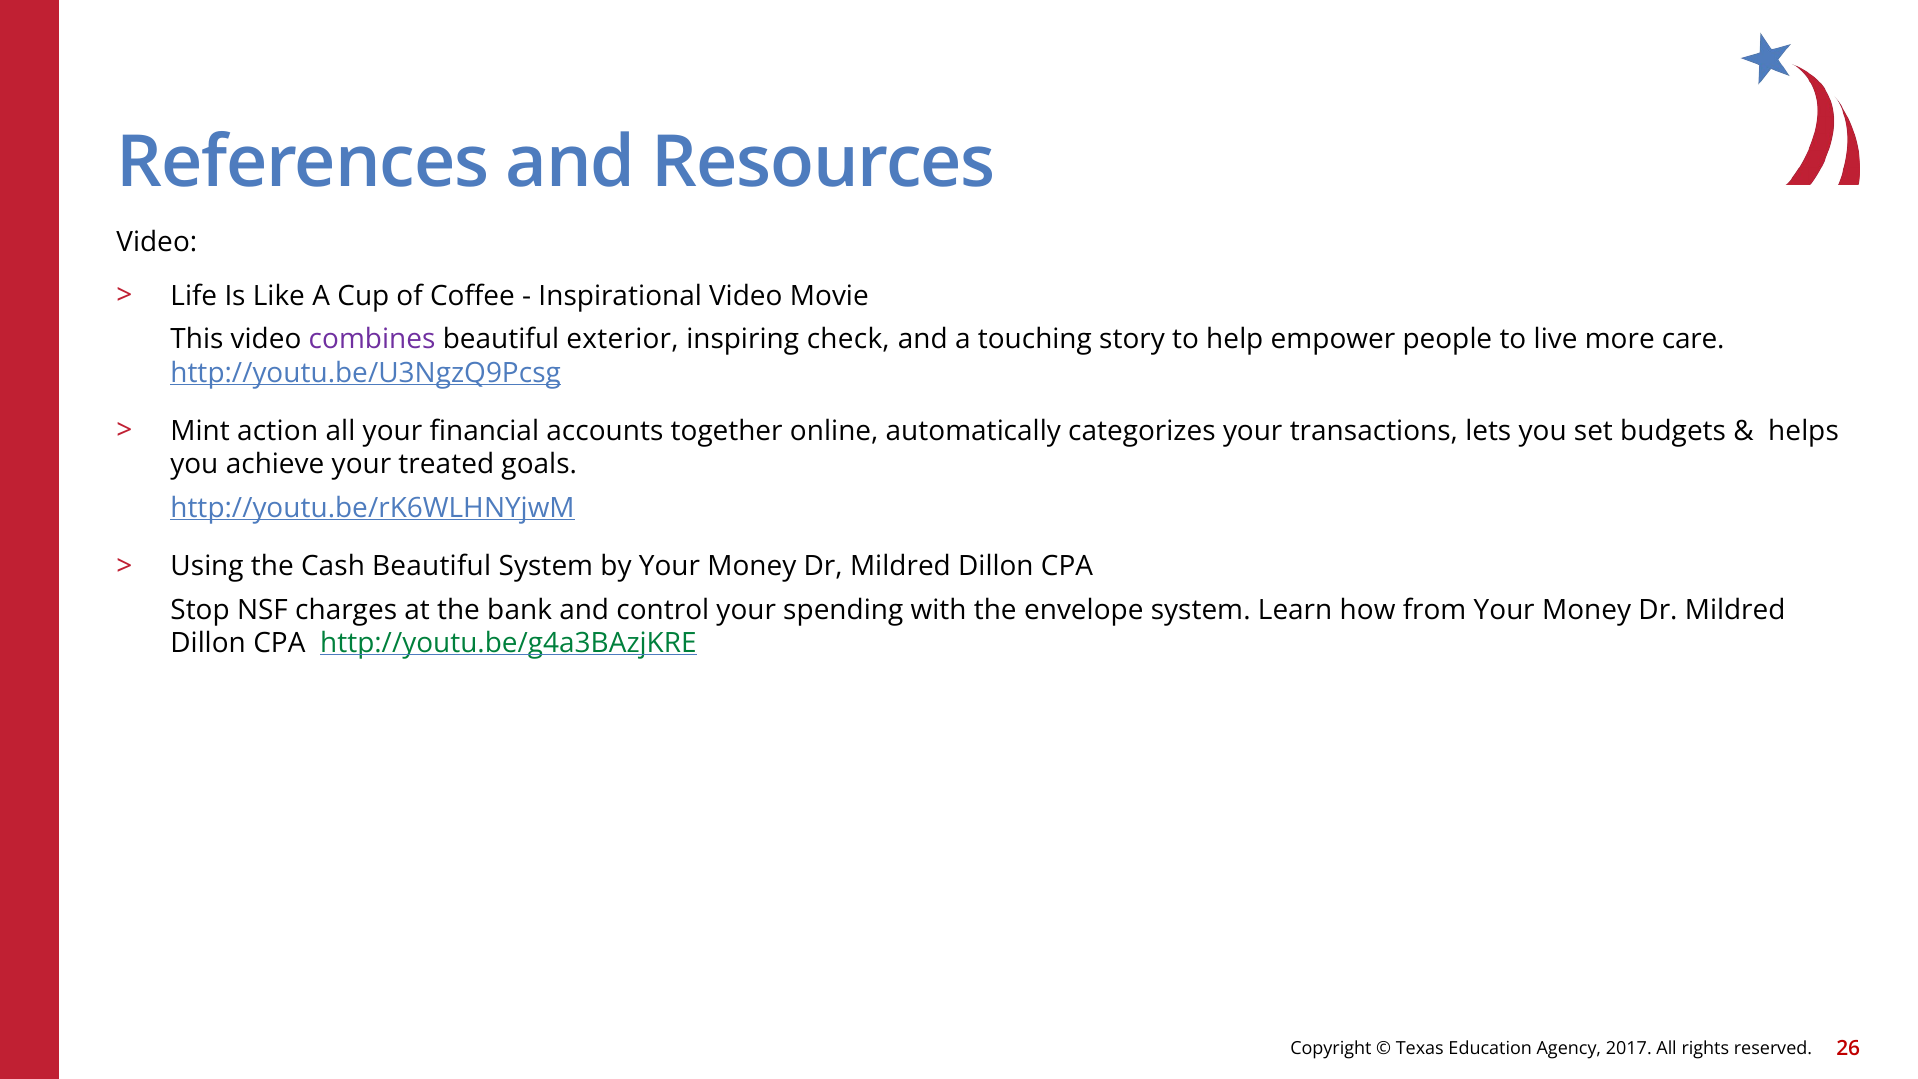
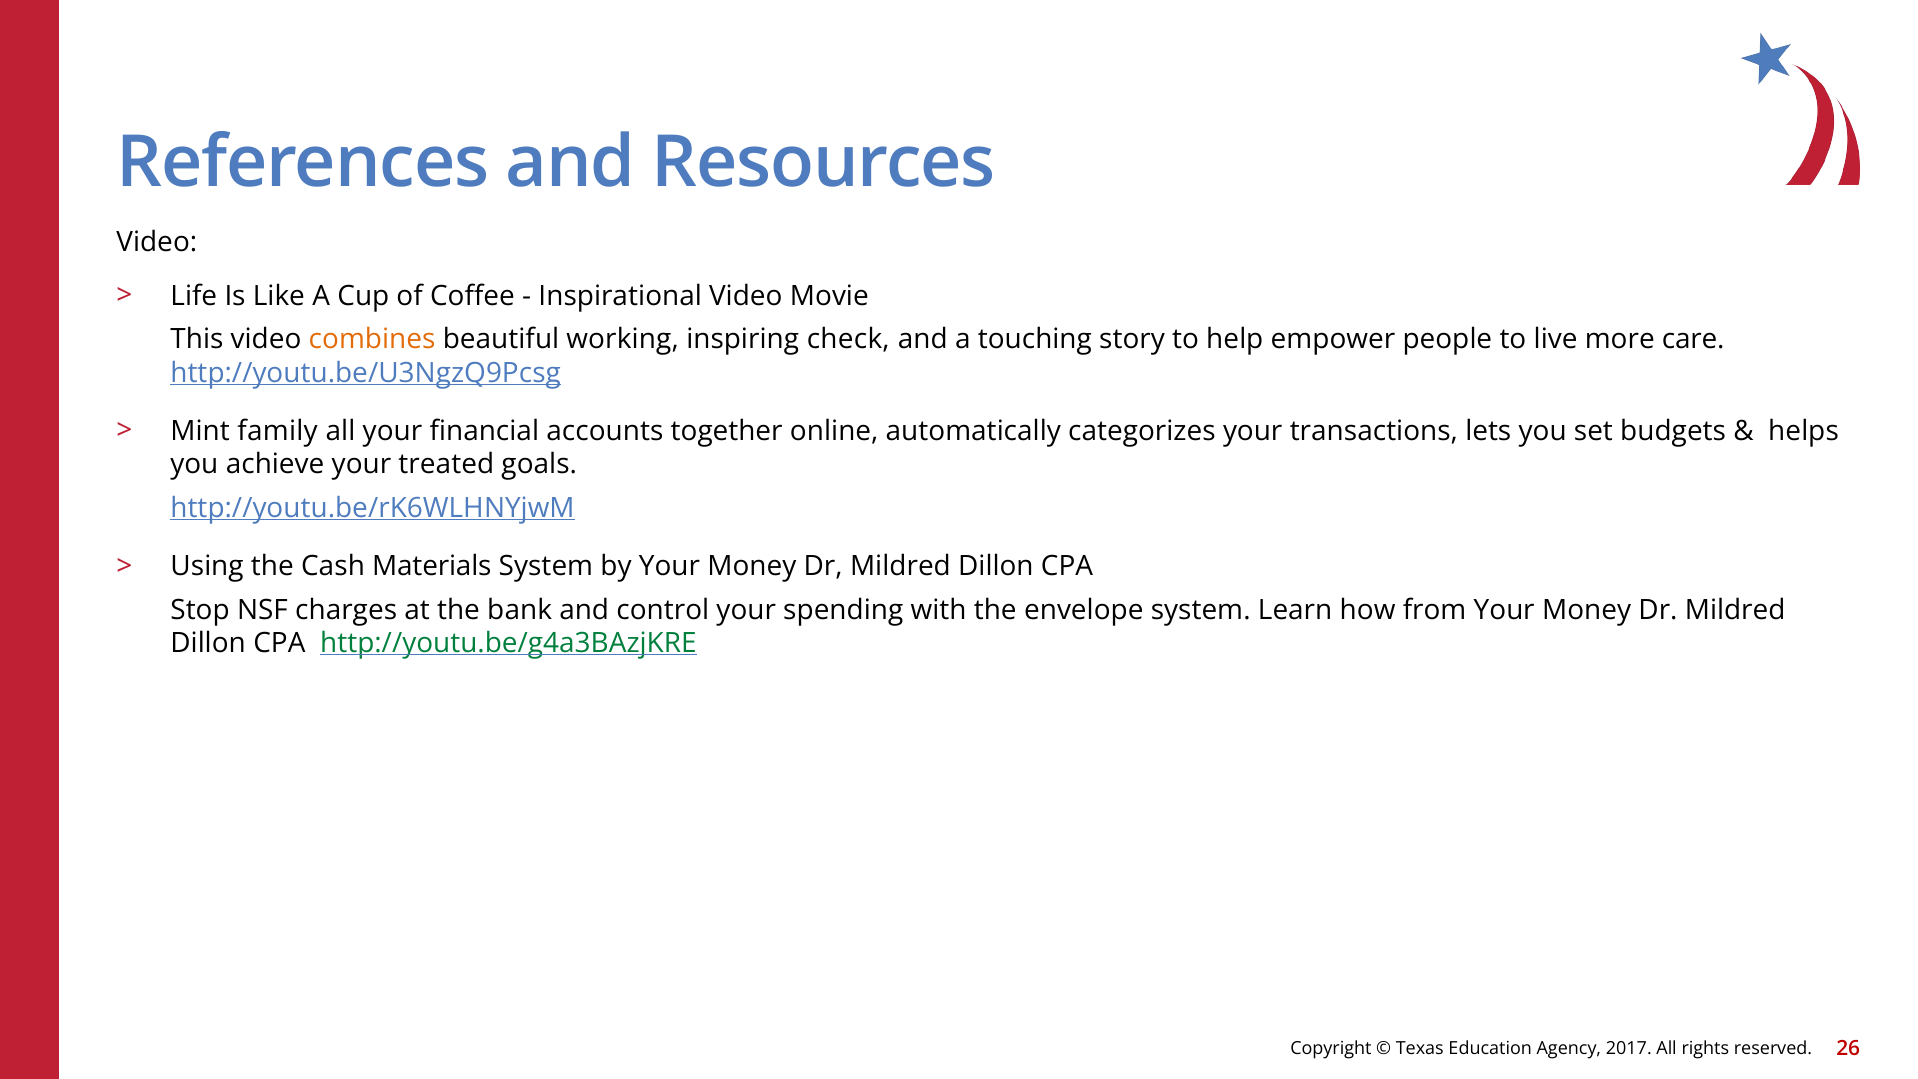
combines colour: purple -> orange (372, 339)
exterior: exterior -> working (623, 339)
action: action -> family (278, 431)
Cash Beautiful: Beautiful -> Materials (432, 566)
